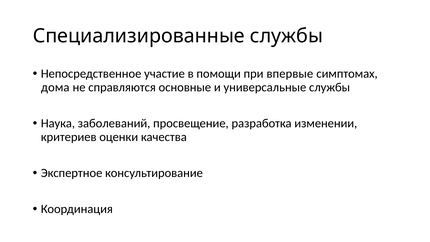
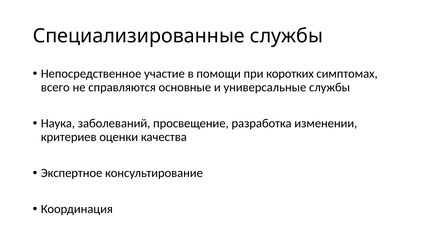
впервые: впервые -> коротких (290, 74)
дома: дома -> всего (55, 87)
